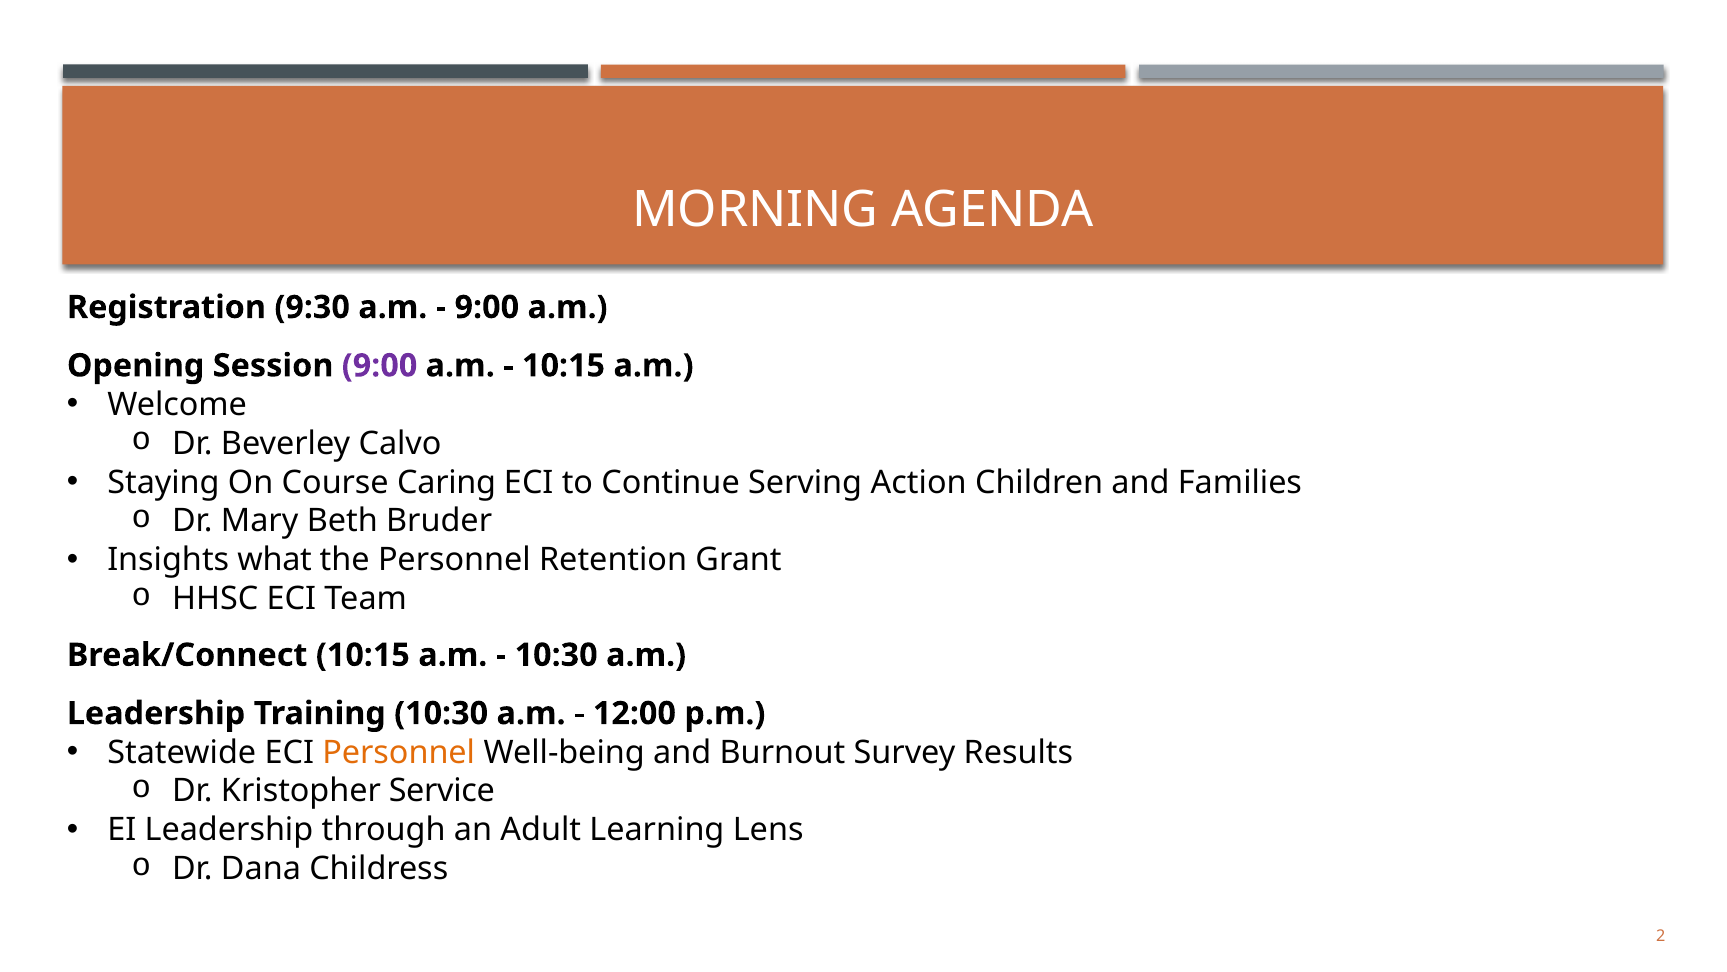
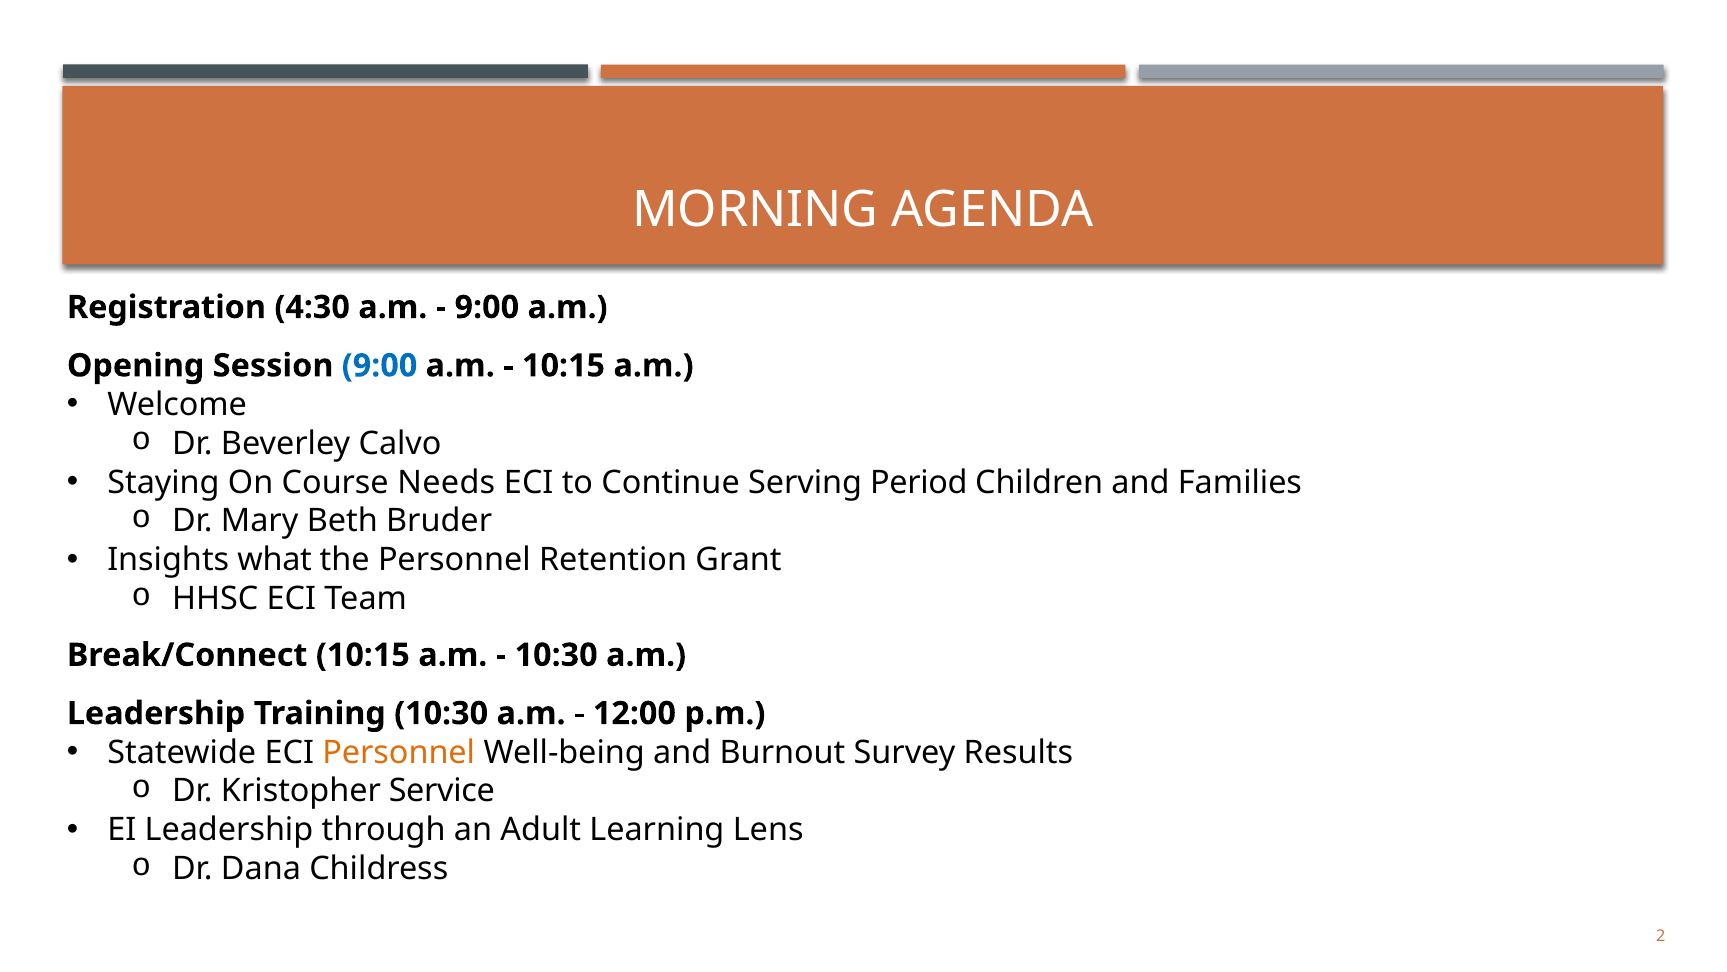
9:30: 9:30 -> 4:30 (312, 307)
9:00 colour: purple -> blue (380, 365)
Caring: Caring -> Needs (446, 482)
Action: Action -> Period (919, 482)
